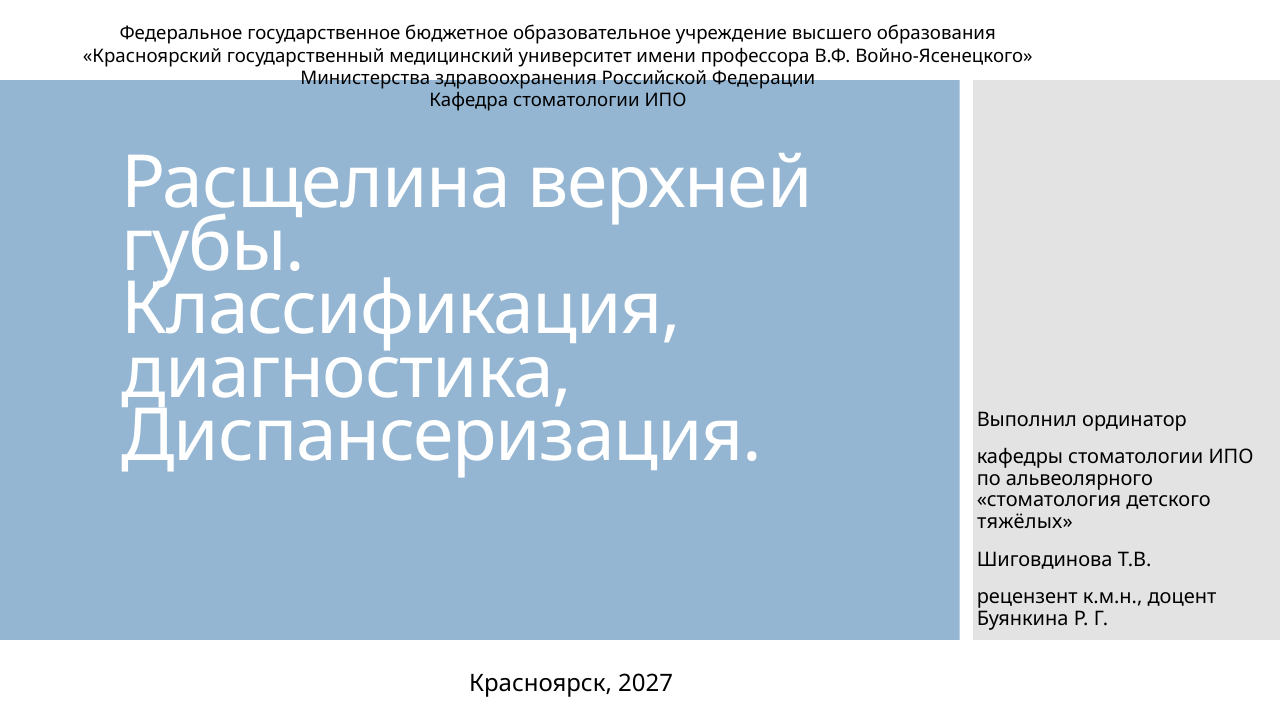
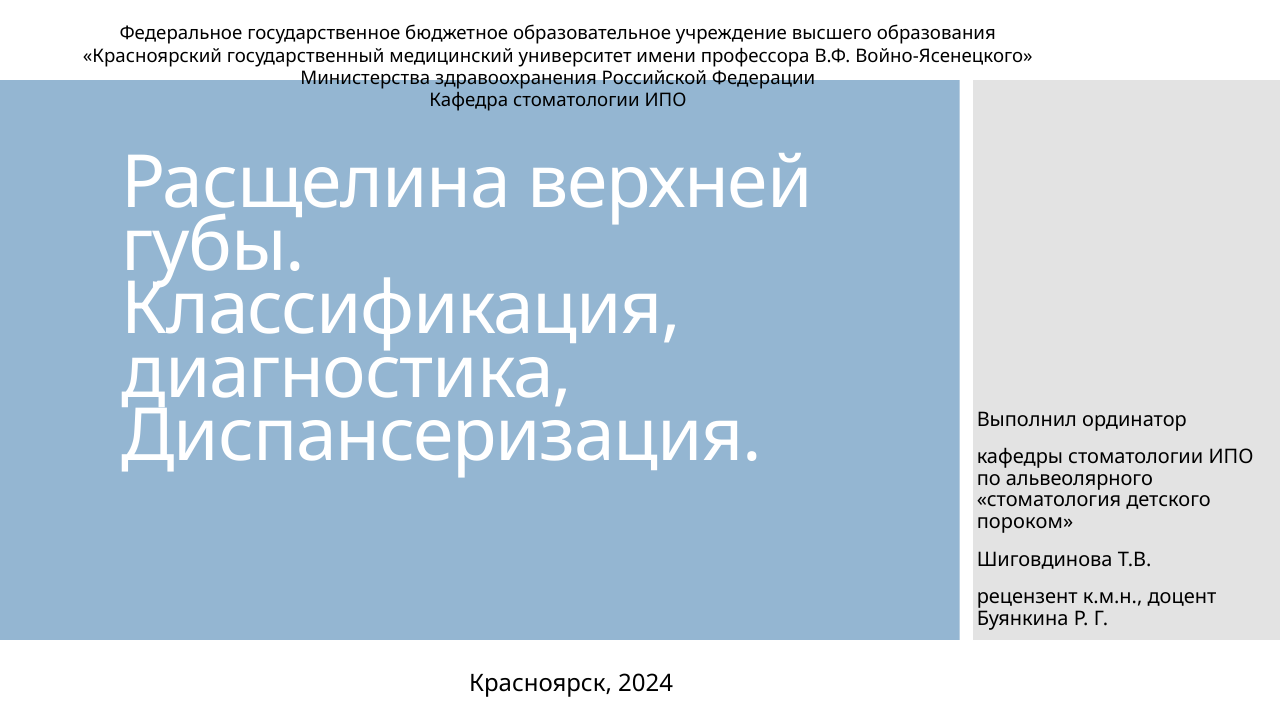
тяжёлых: тяжёлых -> пороком (1025, 522)
2027: 2027 -> 2024 (646, 684)
